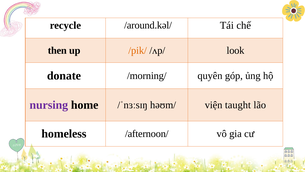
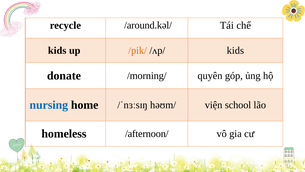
then: then -> kids (57, 50)
/ʌp/ look: look -> kids (235, 50)
nursing colour: purple -> blue (49, 105)
taught: taught -> school (238, 105)
